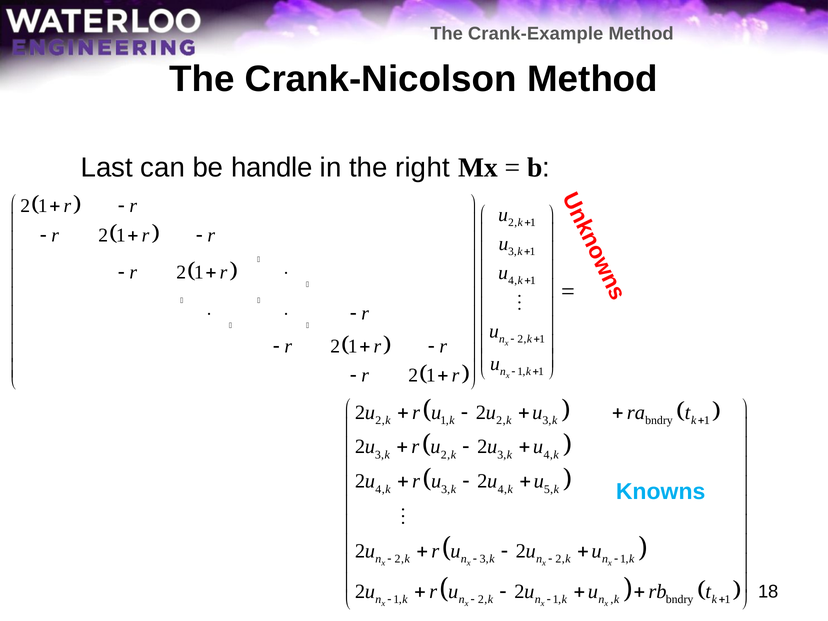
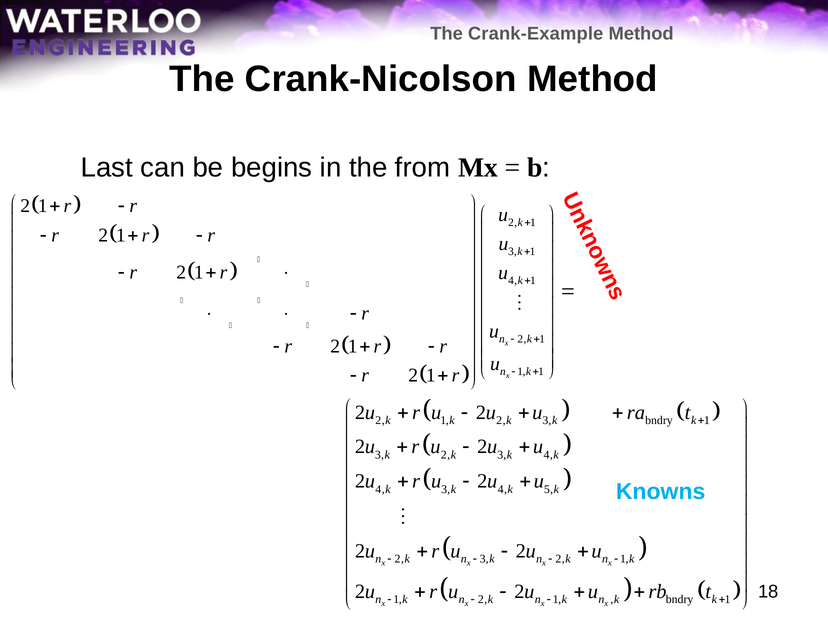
handle: handle -> begins (272, 168)
right: right -> from (423, 168)
